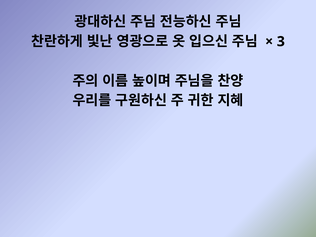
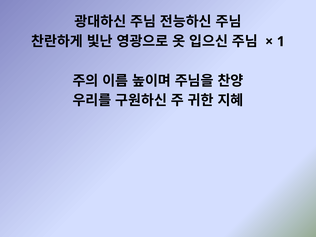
3: 3 -> 1 (281, 42)
